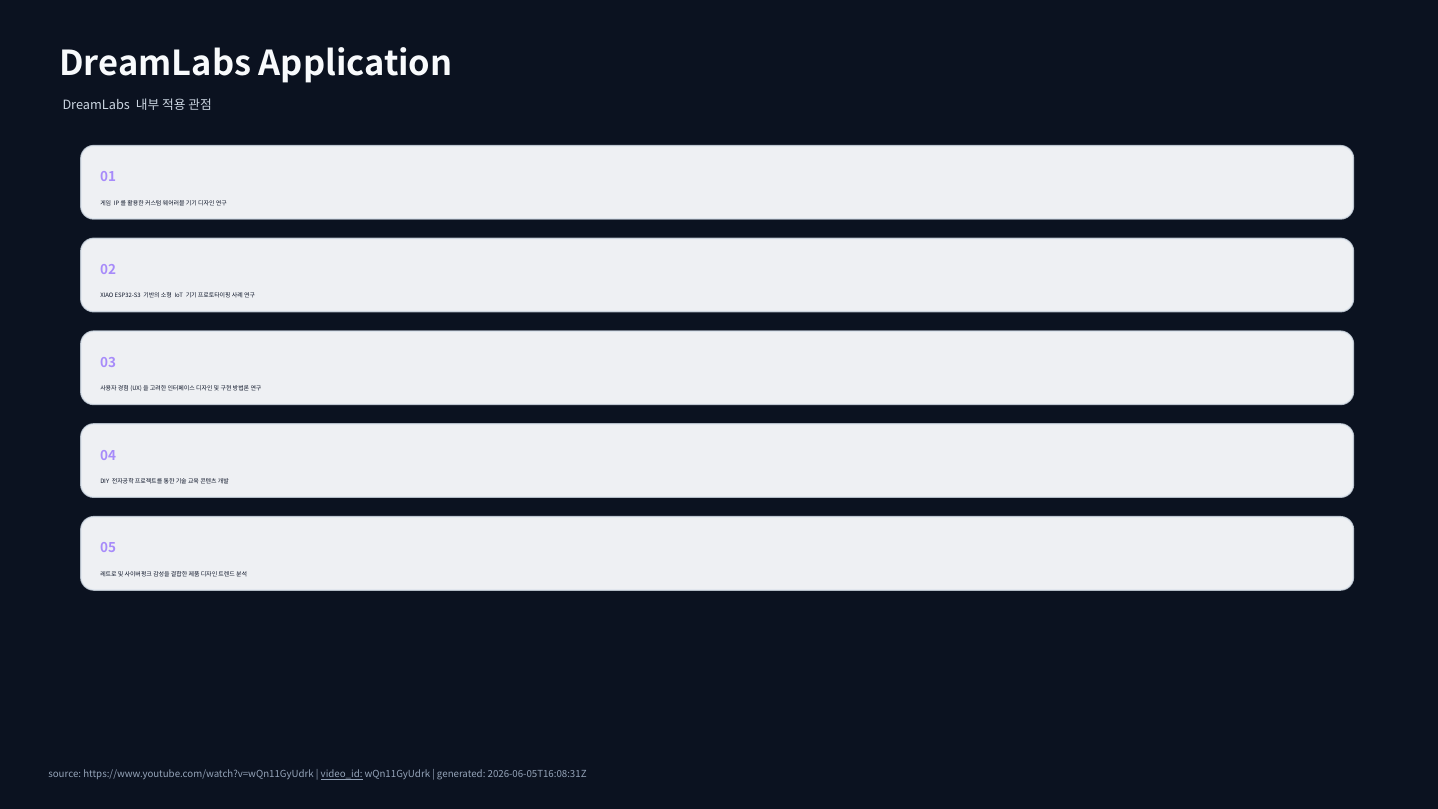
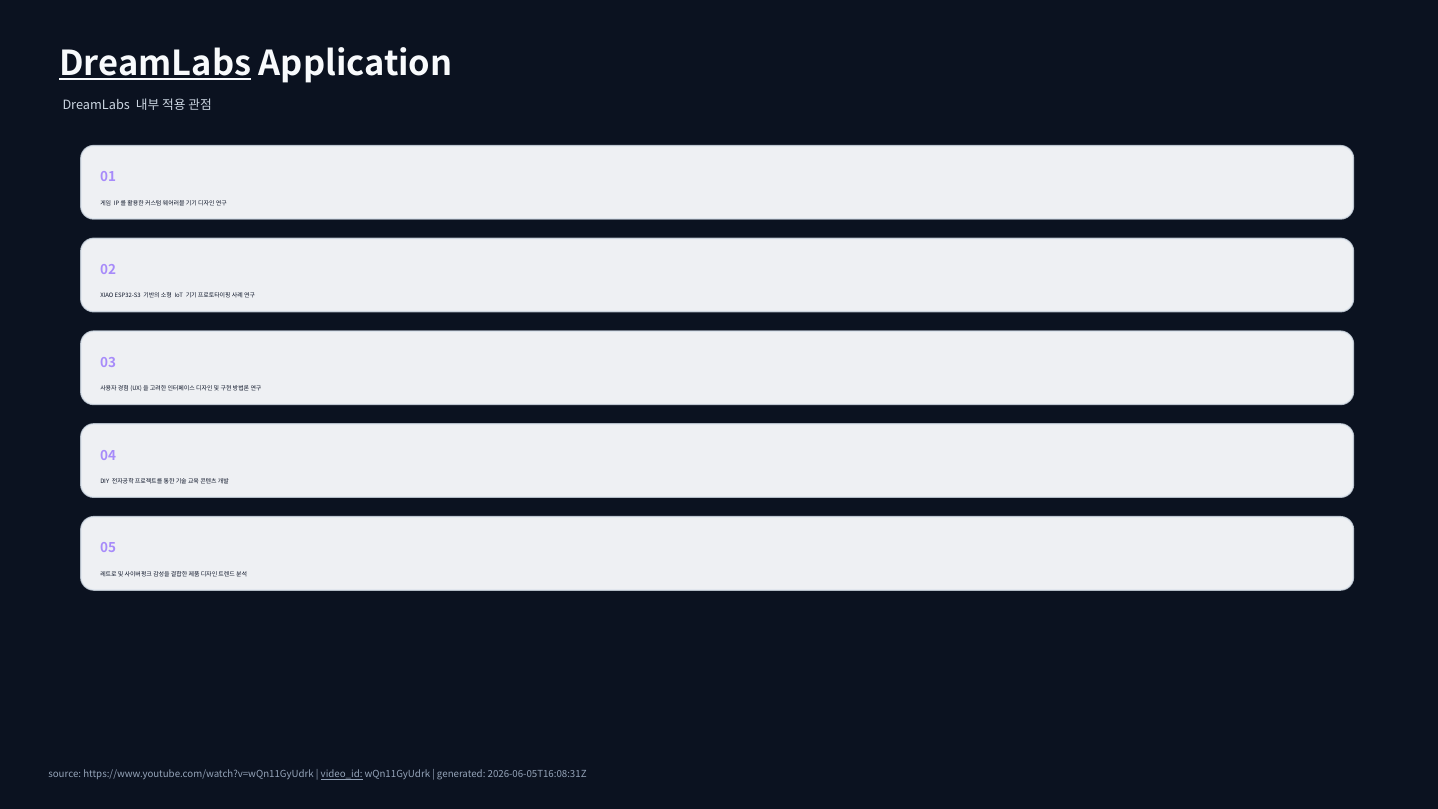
DreamLabs underline: none -> present (155, 64)
